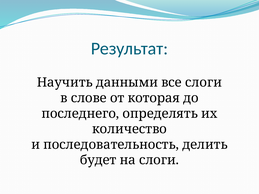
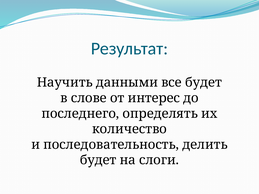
все слоги: слоги -> будет (204, 83)
которая: которая -> интерес (154, 98)
